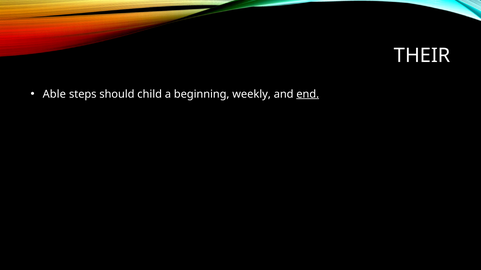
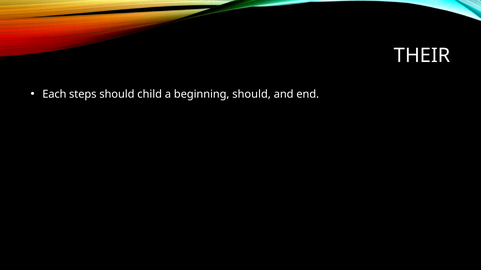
Able: Able -> Each (54, 94)
beginning weekly: weekly -> should (252, 94)
end underline: present -> none (308, 94)
